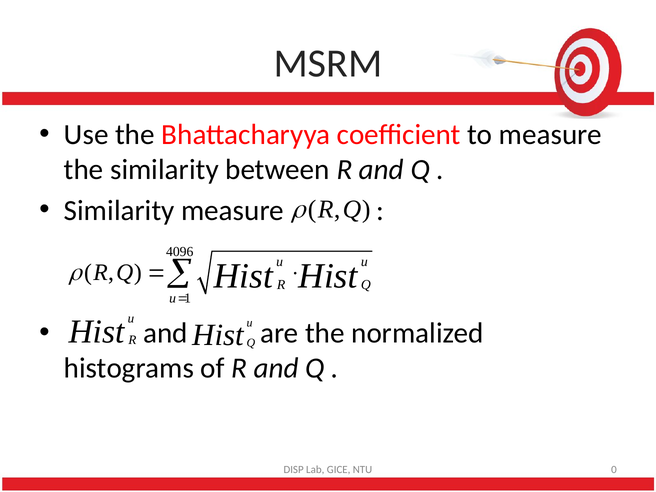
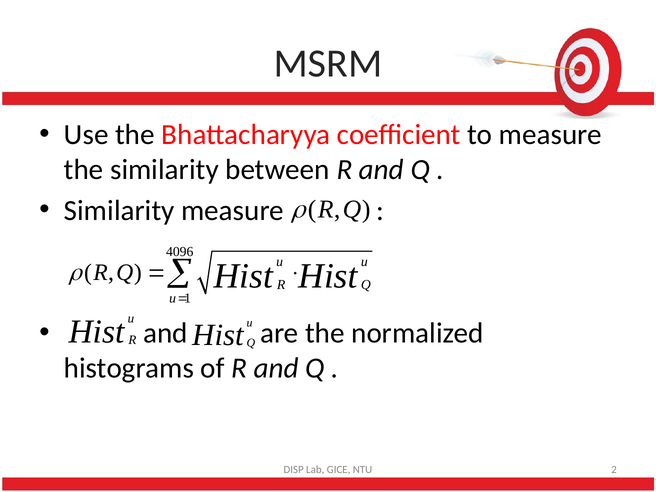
0: 0 -> 2 (614, 470)
